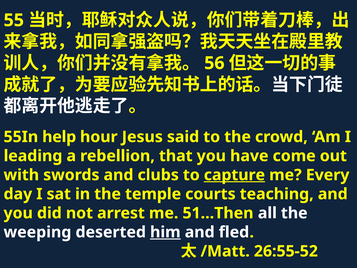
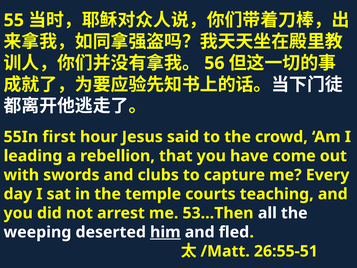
help: help -> first (59, 137)
capture underline: present -> none (234, 175)
51…Then: 51…Then -> 53…Then (218, 213)
26:55-52: 26:55-52 -> 26:55-51 (286, 251)
